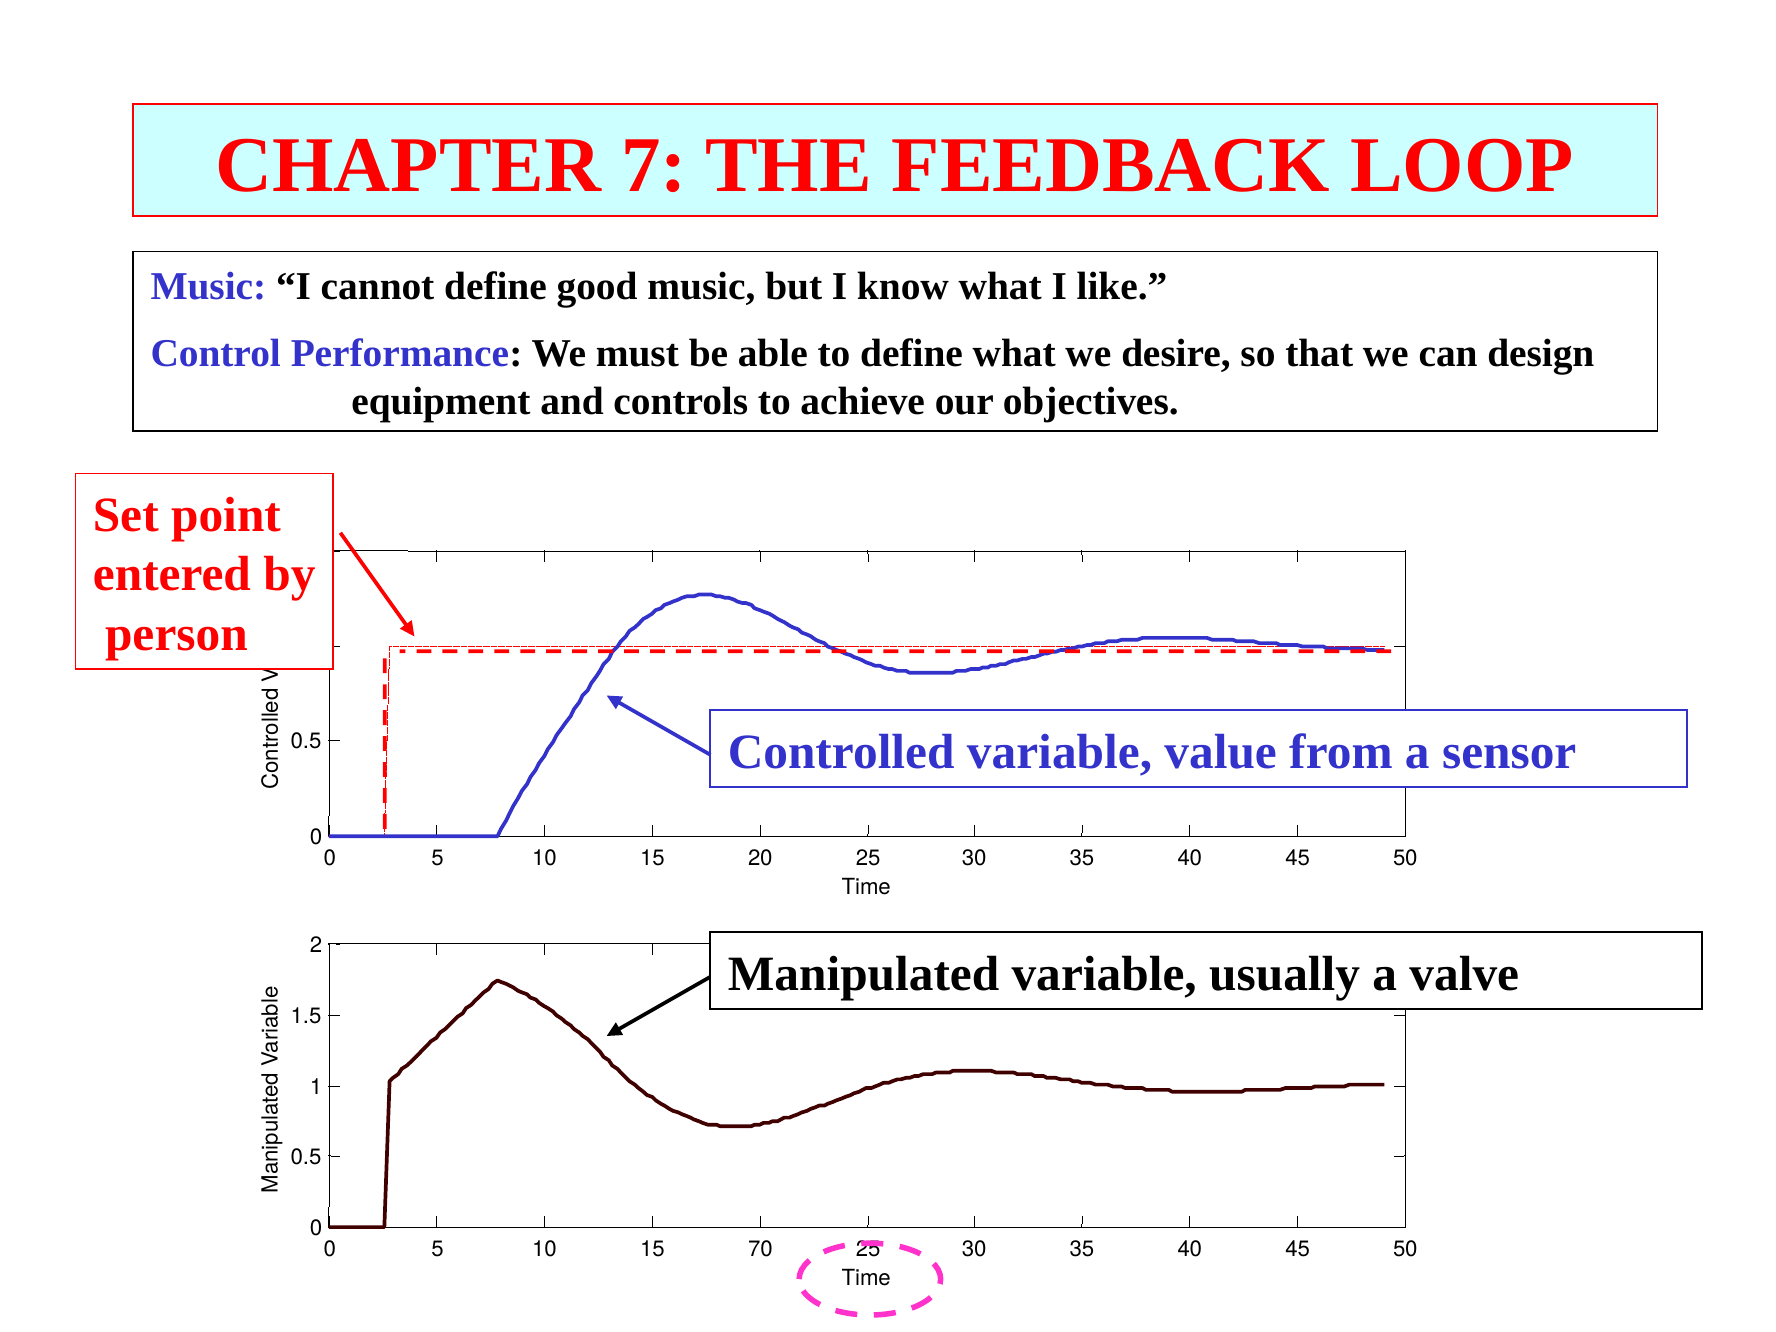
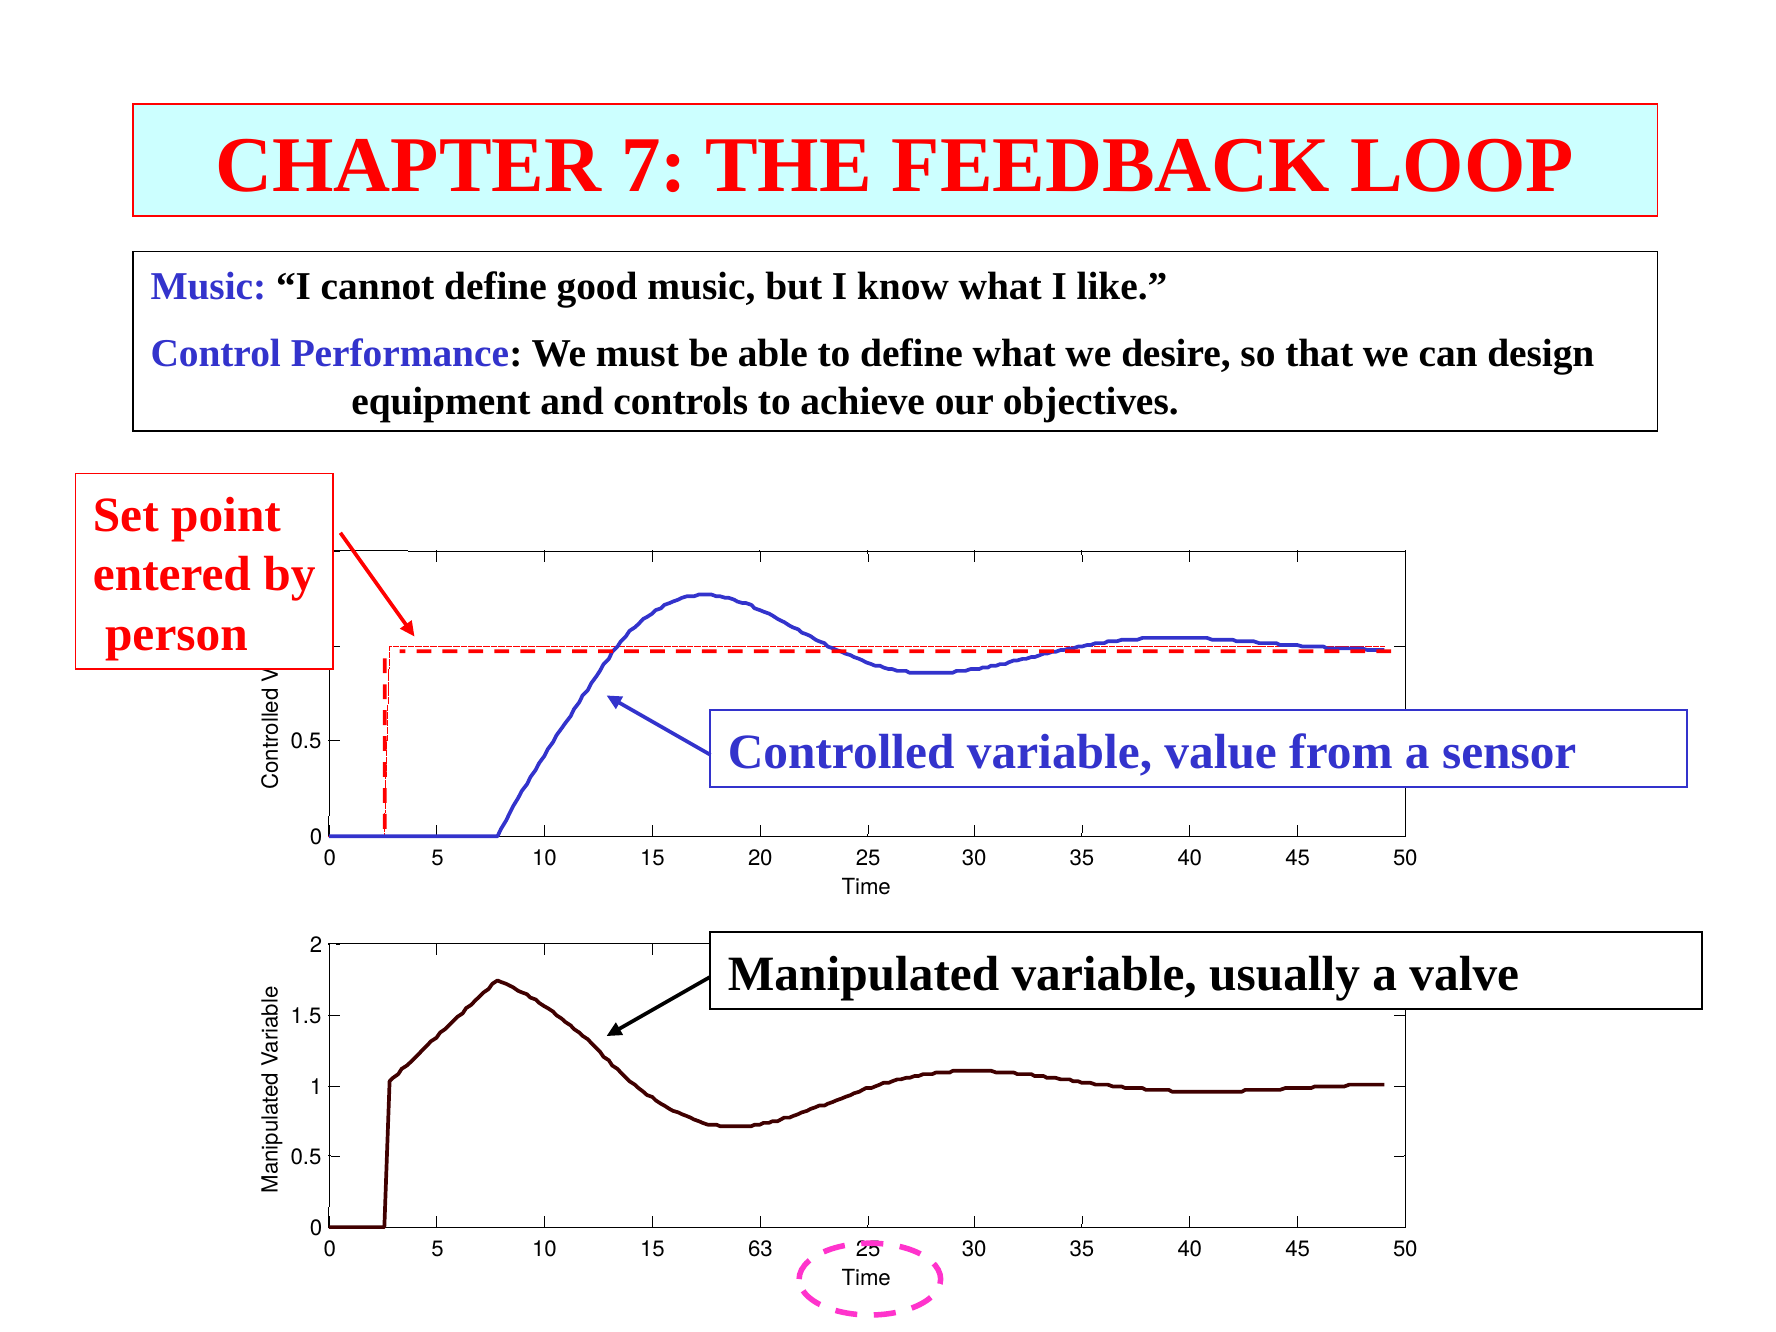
70: 70 -> 63 (760, 1249)
